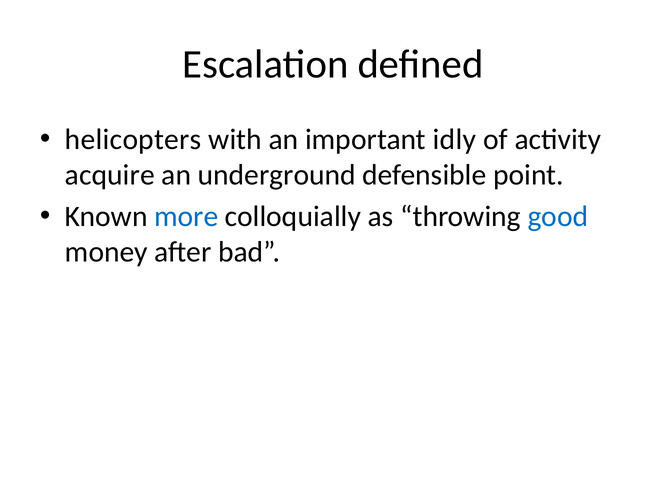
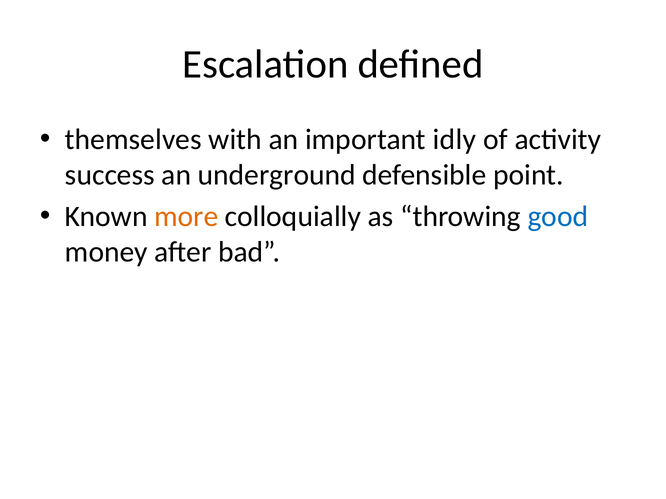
helicopters: helicopters -> themselves (133, 140)
acquire: acquire -> success (110, 175)
more colour: blue -> orange (186, 217)
